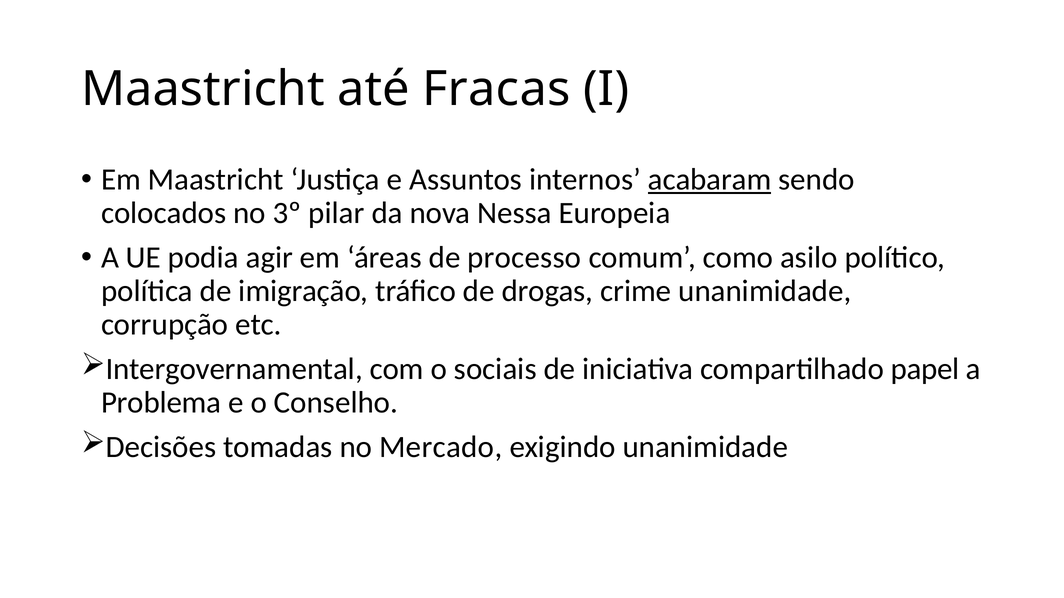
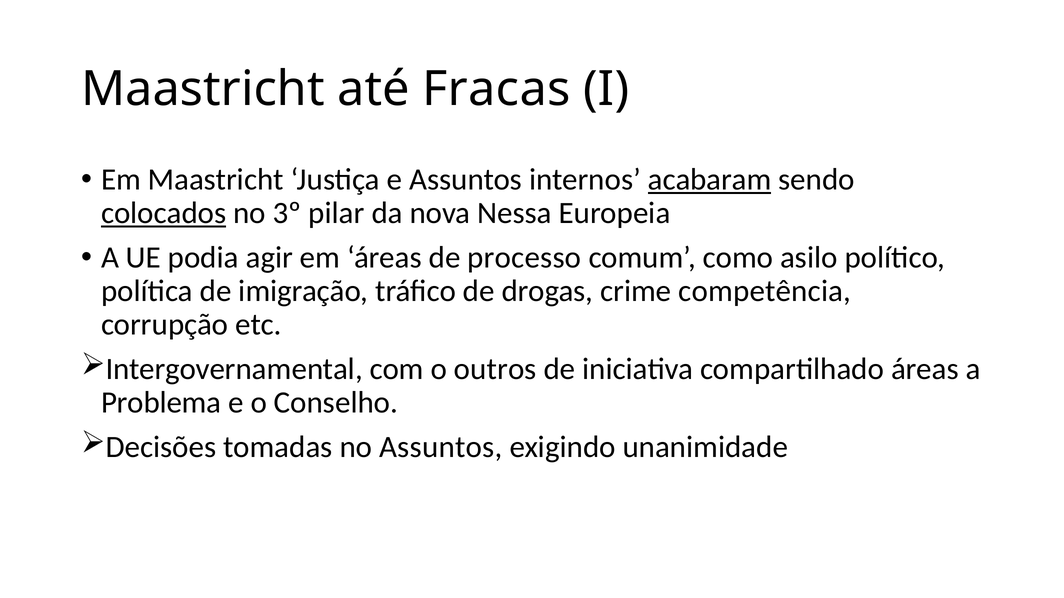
colocados underline: none -> present (164, 213)
crime unanimidade: unanimidade -> competência (765, 291)
sociais: sociais -> outros (495, 369)
compartilhado papel: papel -> áreas (925, 369)
no Mercado: Mercado -> Assuntos (441, 447)
